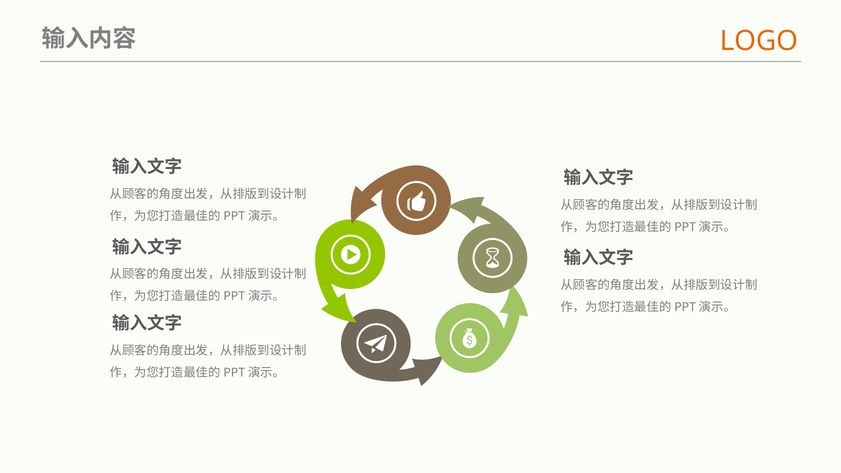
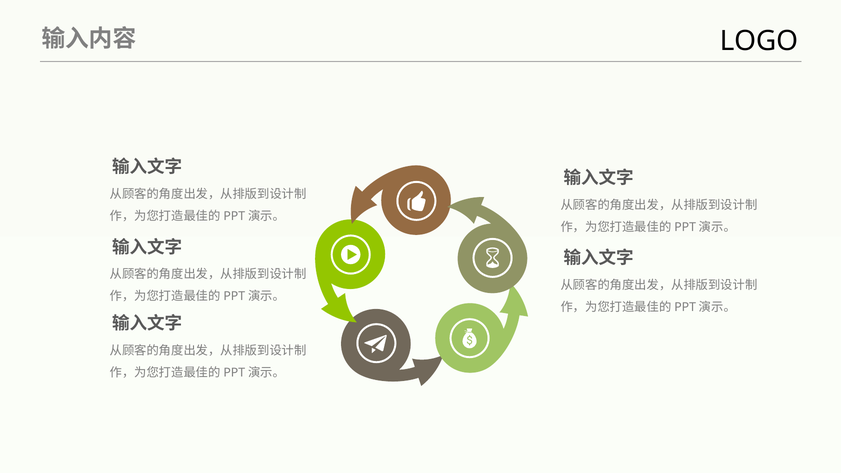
LOGO colour: orange -> black (759, 41)
